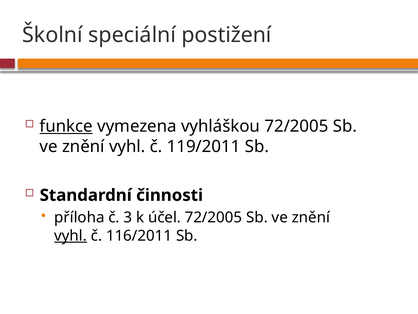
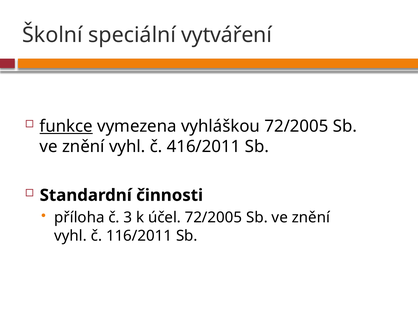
postižení: postižení -> vytváření (227, 35)
119/2011: 119/2011 -> 416/2011 (204, 146)
vyhl underline: present -> none (71, 235)
